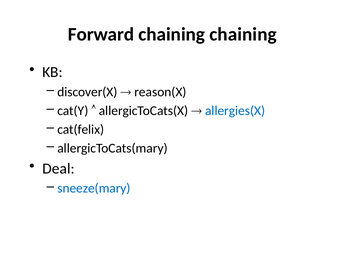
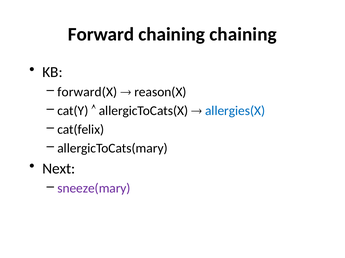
discover(X: discover(X -> forward(X (87, 92)
Deal: Deal -> Next (59, 169)
sneeze(mary colour: blue -> purple (94, 189)
